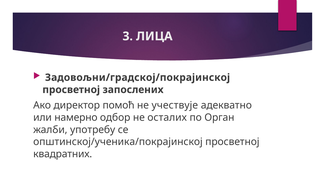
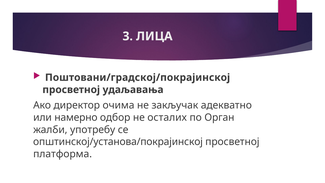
Задовољни/градској/покрајинској: Задовољни/градској/покрајинској -> Поштовани/градској/покрајинској (138, 77)
запослених: запослених -> удаљавања (133, 90)
помоћ: помоћ -> очима (119, 105)
учествује: учествује -> закључак (175, 105)
општинској/ученика/покрајинској: општинској/ученика/покрајинској -> општинској/установа/покрајинској (118, 142)
квадратних: квадратних -> платформа (63, 154)
